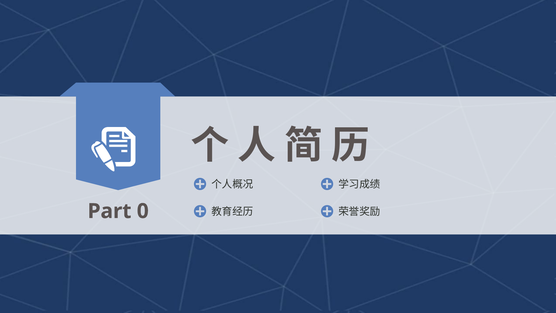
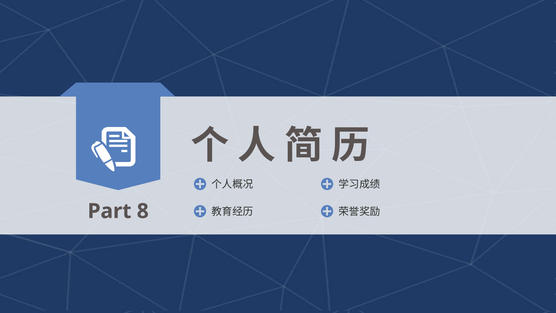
0: 0 -> 8 (143, 211)
